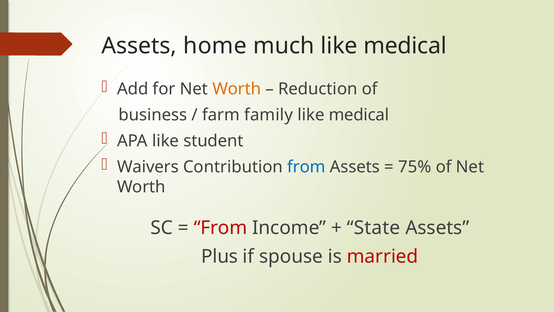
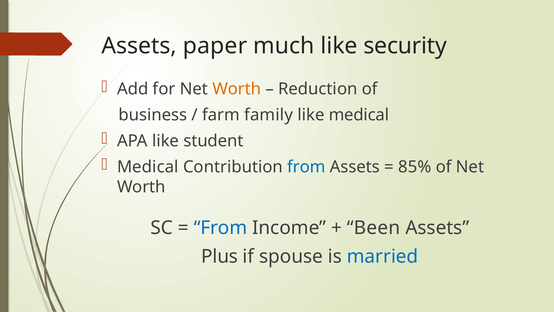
home: home -> paper (215, 46)
much like medical: medical -> security (405, 46)
Waivers: Waivers -> Medical (148, 167)
75%: 75% -> 85% (415, 167)
From colour: red -> blue (220, 228)
State: State -> Been (374, 228)
married colour: red -> blue (383, 256)
